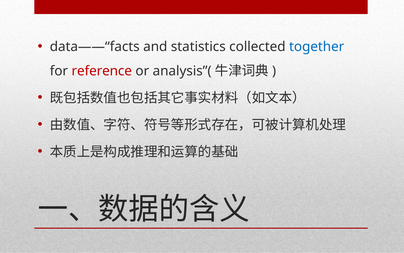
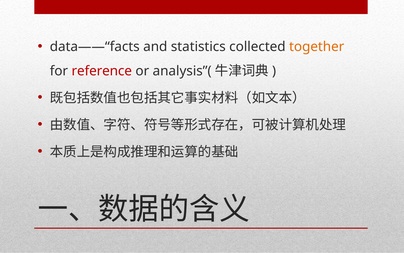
together colour: blue -> orange (317, 47)
